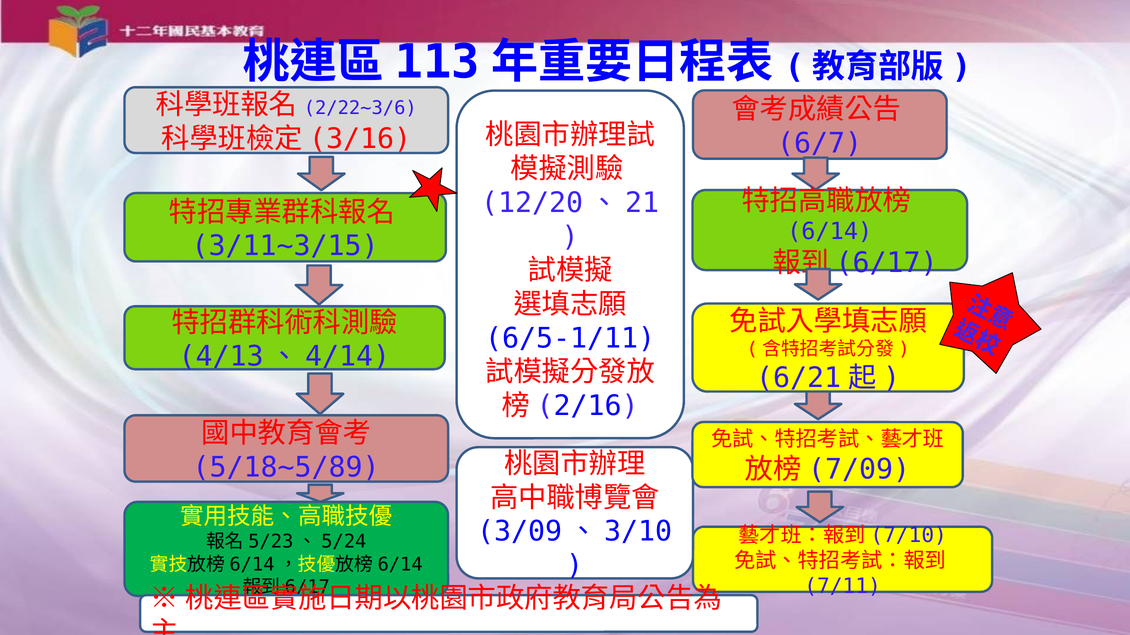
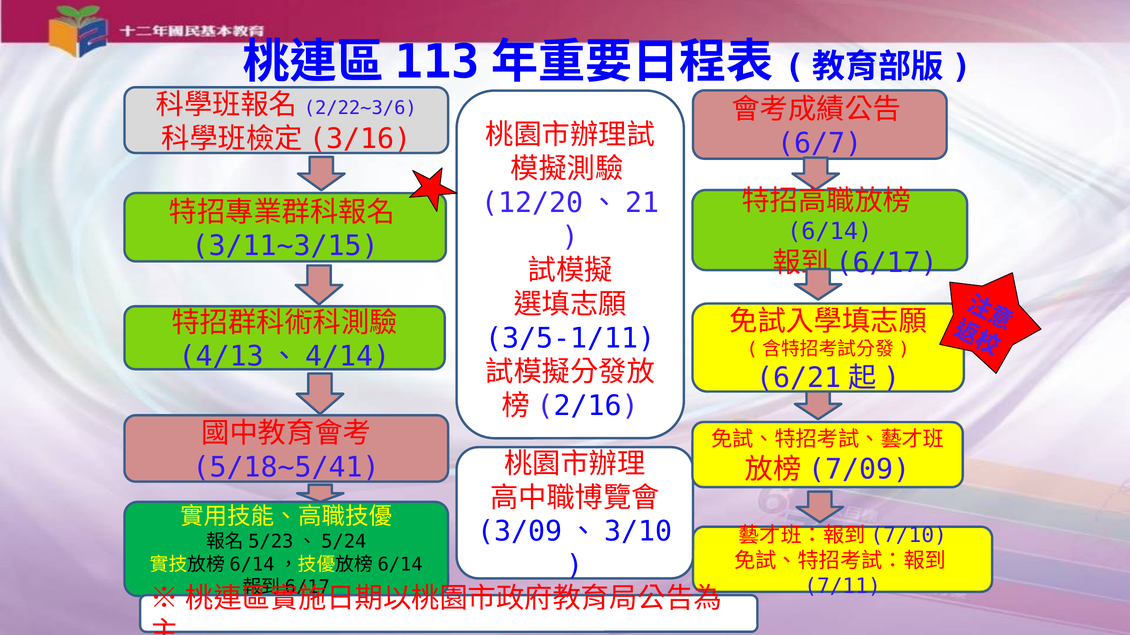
6/5-1/11: 6/5-1/11 -> 3/5-1/11 (570, 339)
5/18~5/89: 5/18~5/89 -> 5/18~5/41 (286, 468)
